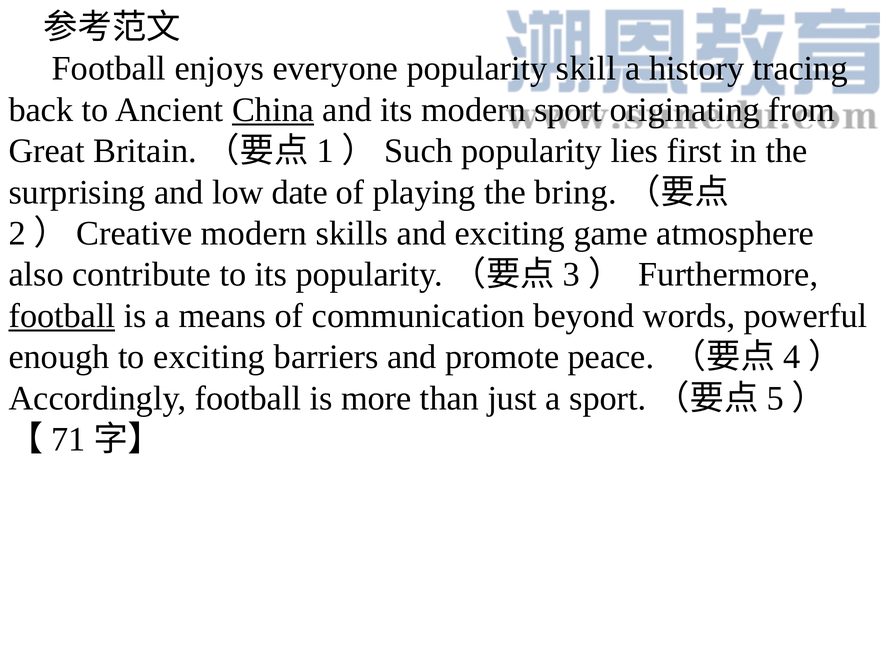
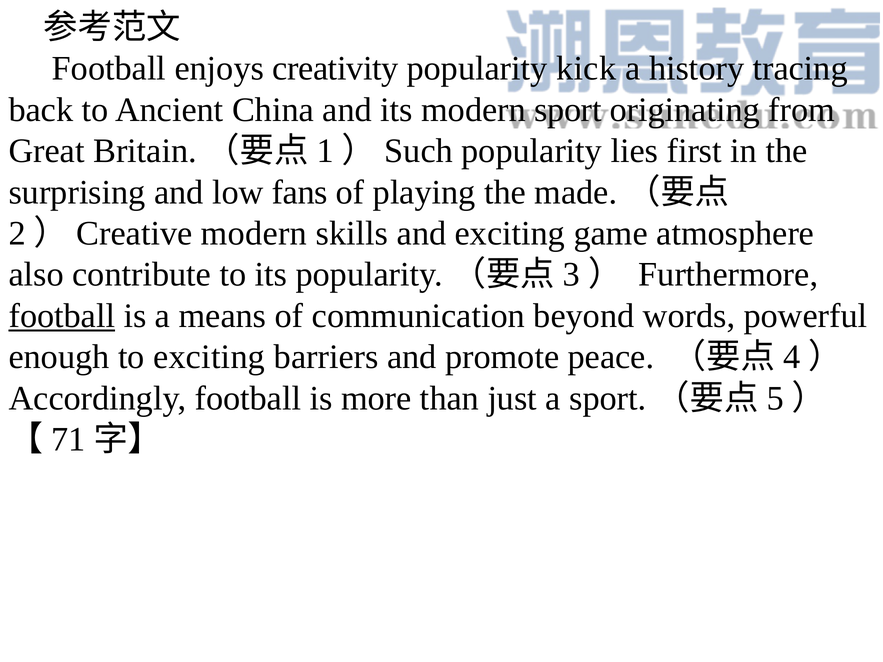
everyone: everyone -> creativity (335, 69)
skill: skill -> kick (586, 69)
China underline: present -> none (273, 110)
date: date -> fans (300, 192)
bring: bring -> made (576, 192)
